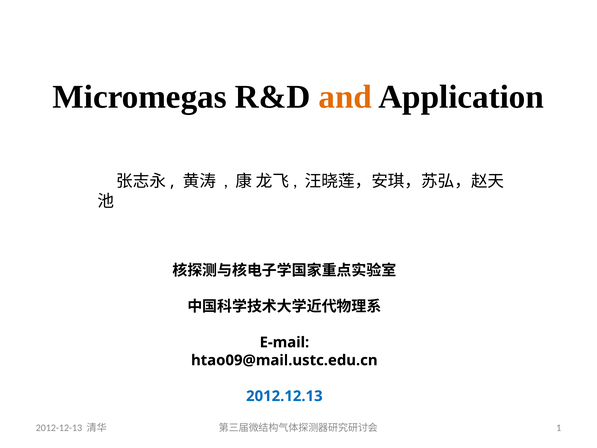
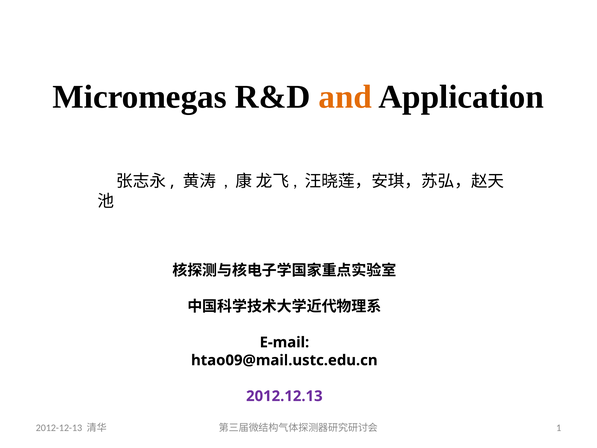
2012.12.13 colour: blue -> purple (284, 396)
